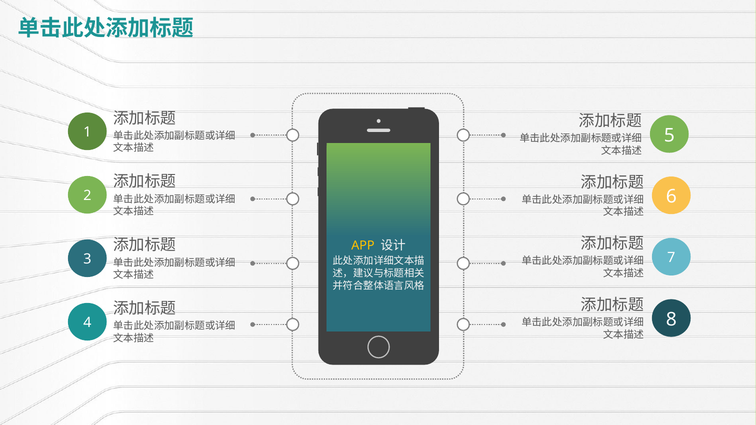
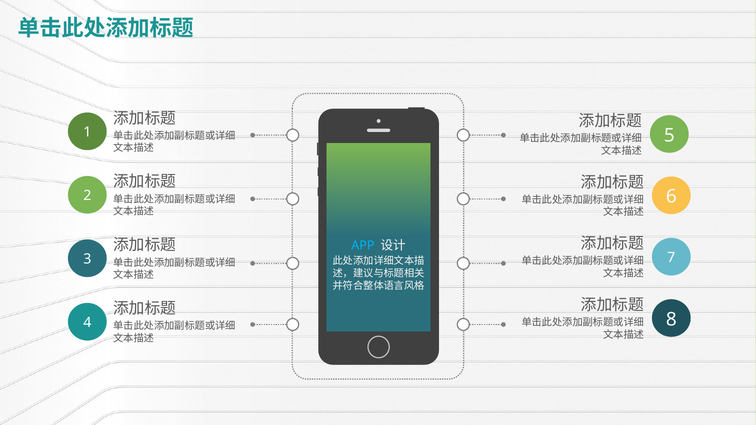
APP colour: yellow -> light blue (363, 246)
